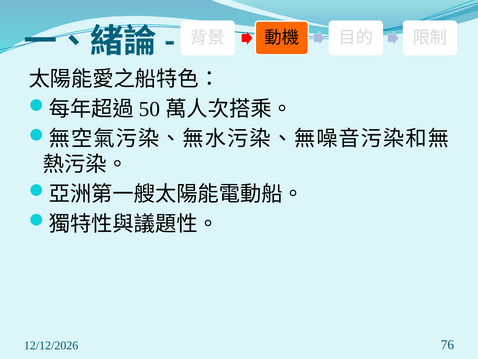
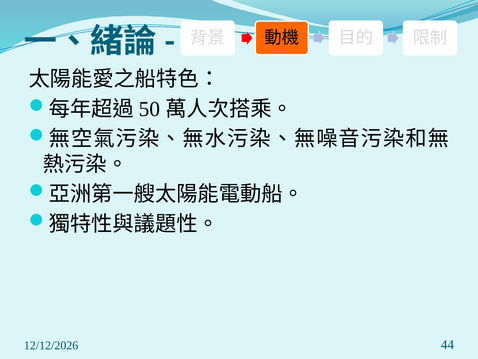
76: 76 -> 44 (447, 344)
